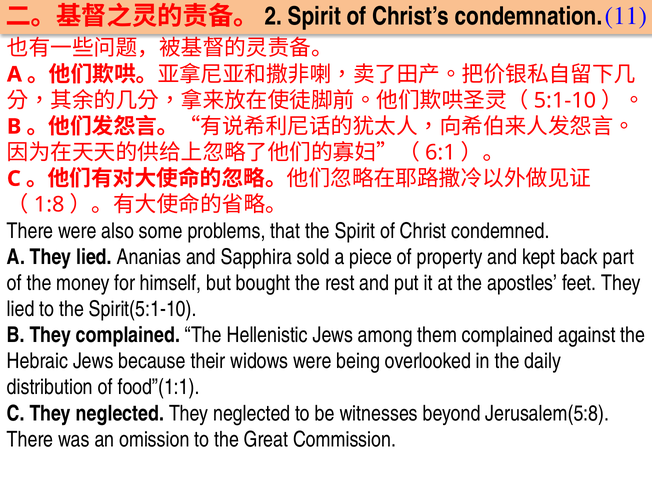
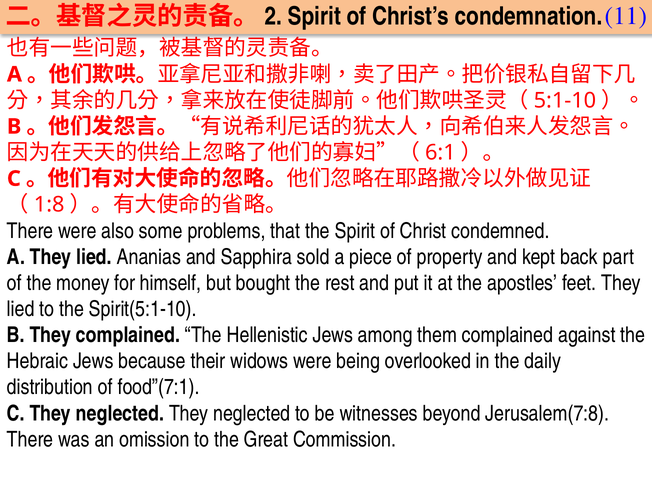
food”(1:1: food”(1:1 -> food”(7:1 (159, 387)
Jerusalem(5:8: Jerusalem(5:8 -> Jerusalem(7:8 (547, 413)
